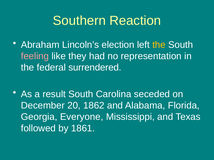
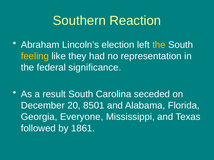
feeling colour: pink -> yellow (35, 56)
surrendered: surrendered -> significance (95, 68)
1862: 1862 -> 8501 (94, 106)
